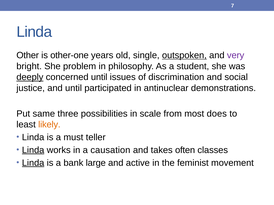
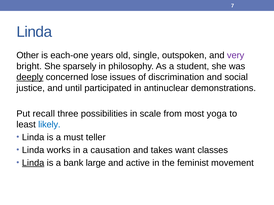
other-one: other-one -> each-one (69, 55)
outspoken underline: present -> none (184, 55)
problem: problem -> sparsely (80, 66)
concerned until: until -> lose (99, 77)
same: same -> recall (44, 114)
does: does -> yoga (217, 114)
likely colour: orange -> blue (49, 125)
Linda underline: present -> none (33, 150)
often: often -> want (185, 150)
